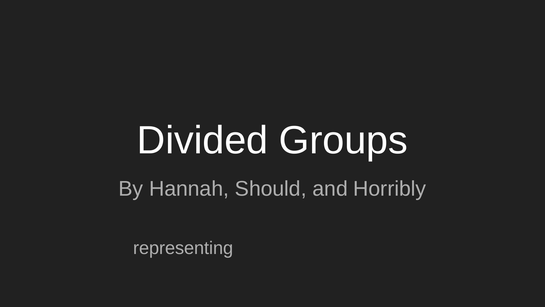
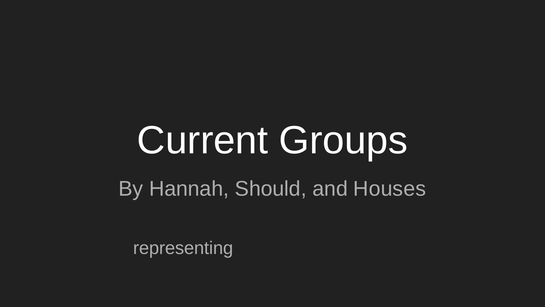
Divided: Divided -> Current (203, 140)
Horribly: Horribly -> Houses (390, 189)
